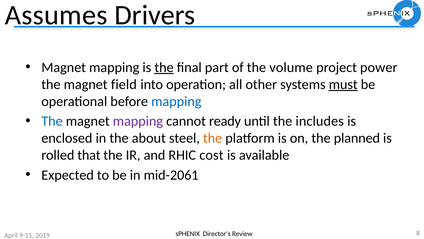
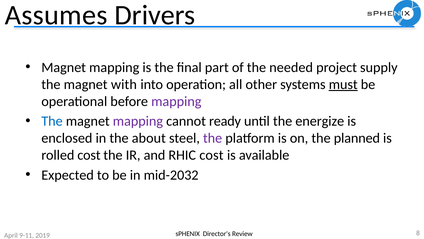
the underline: present -> none (164, 67)
volume: volume -> needed (291, 67)
power: power -> supply (379, 67)
field: field -> with (124, 84)
mapping colour: blue -> purple (176, 101)
includes: includes -> energize (320, 121)
the colour: orange -> purple (213, 138)
rolled that: that -> cost (89, 155)
mid-2061: mid-2061 -> mid-2032 (171, 175)
